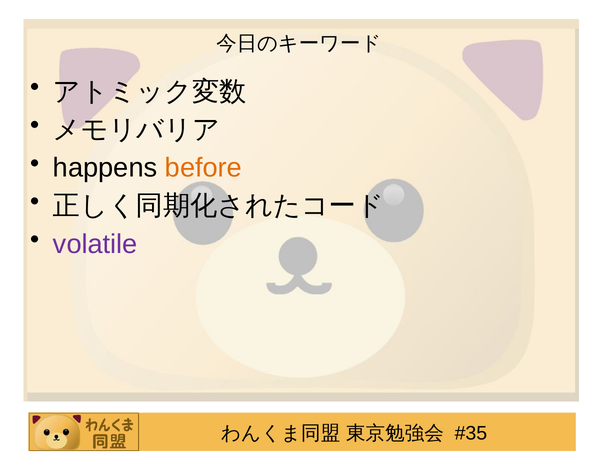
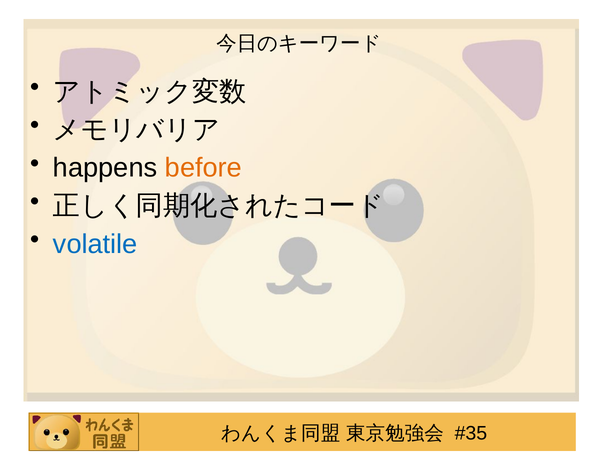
volatile colour: purple -> blue (95, 244)
